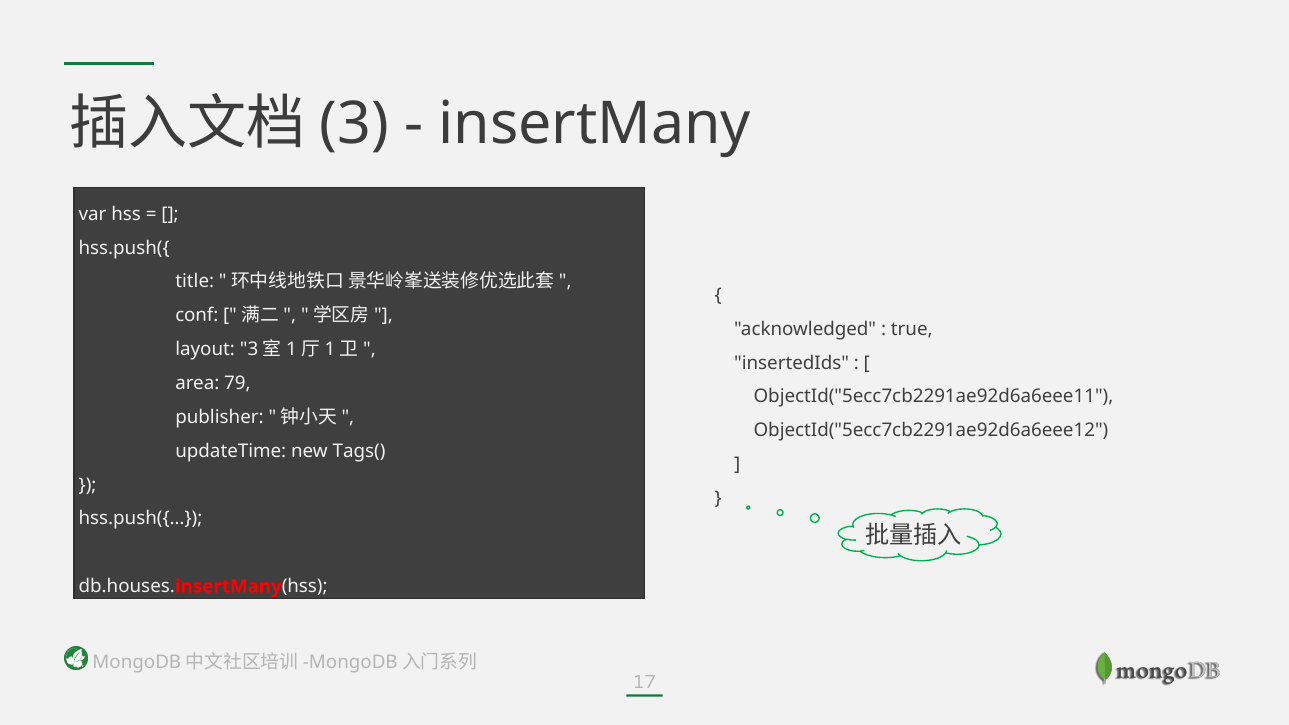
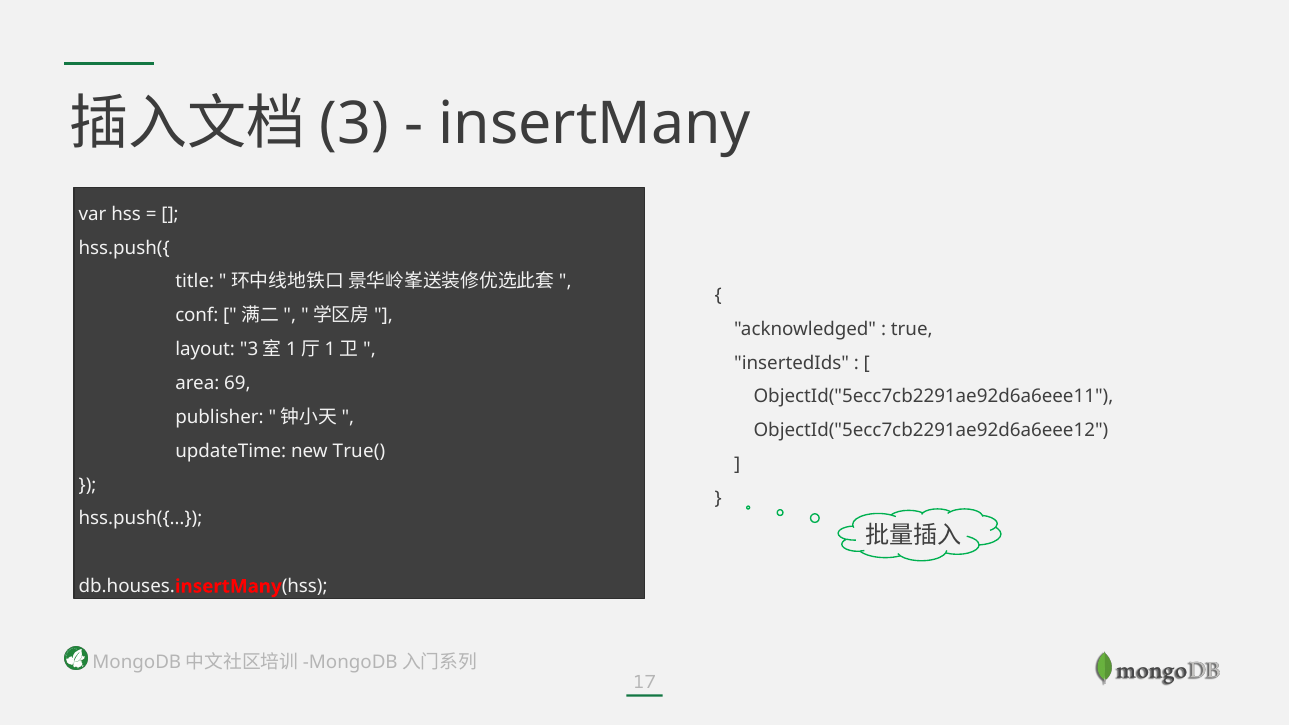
79: 79 -> 69 (237, 383)
Tags(: Tags( -> True( (359, 451)
